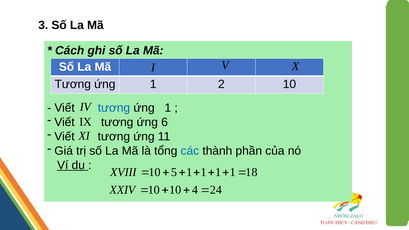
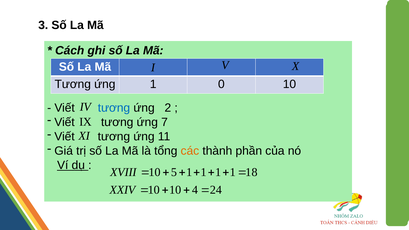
2: 2 -> 0 (221, 84)
1: 1 -> 2 (168, 108)
6: 6 -> 7 (164, 122)
các colour: blue -> orange (190, 151)
